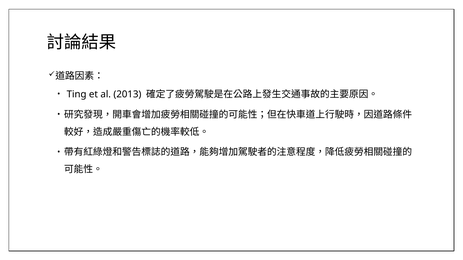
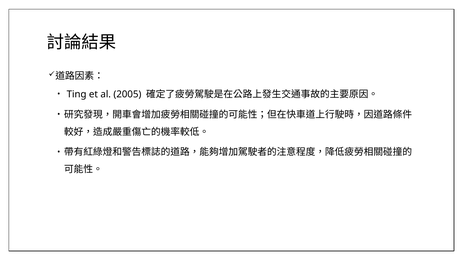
2013: 2013 -> 2005 (127, 95)
